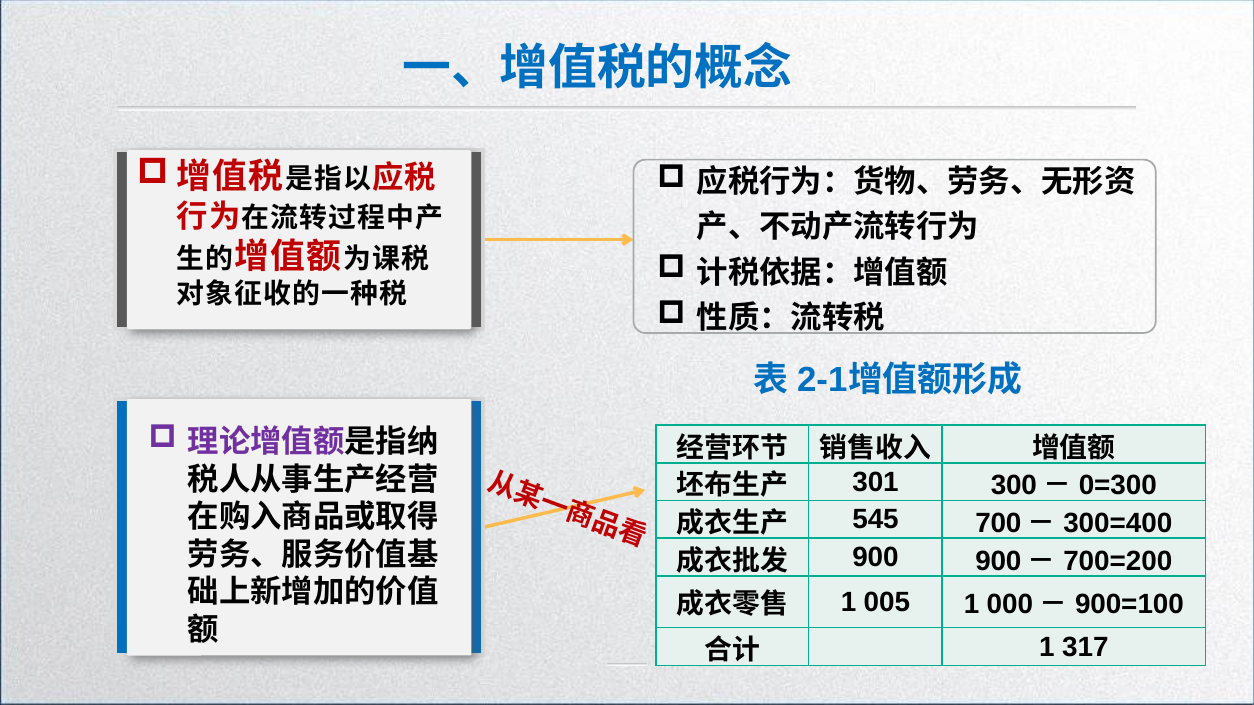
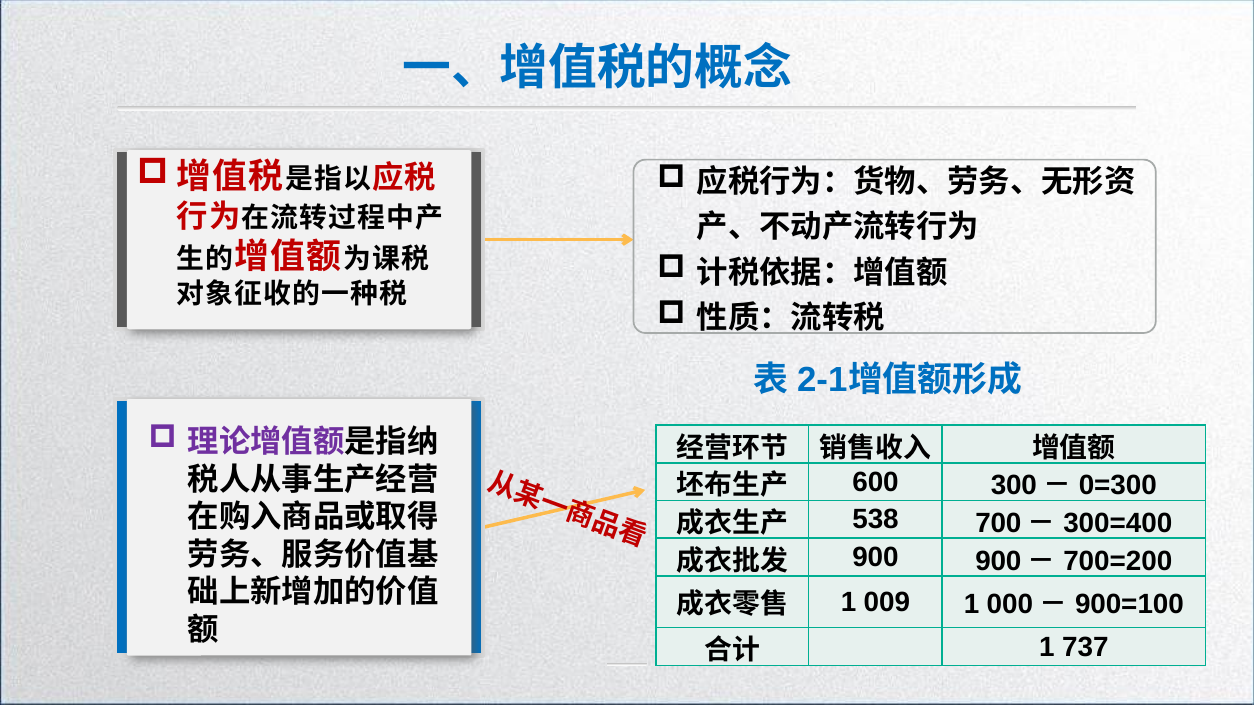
301: 301 -> 600 (876, 482)
545: 545 -> 538 (876, 520)
005: 005 -> 009 (887, 603)
317: 317 -> 737 (1085, 647)
